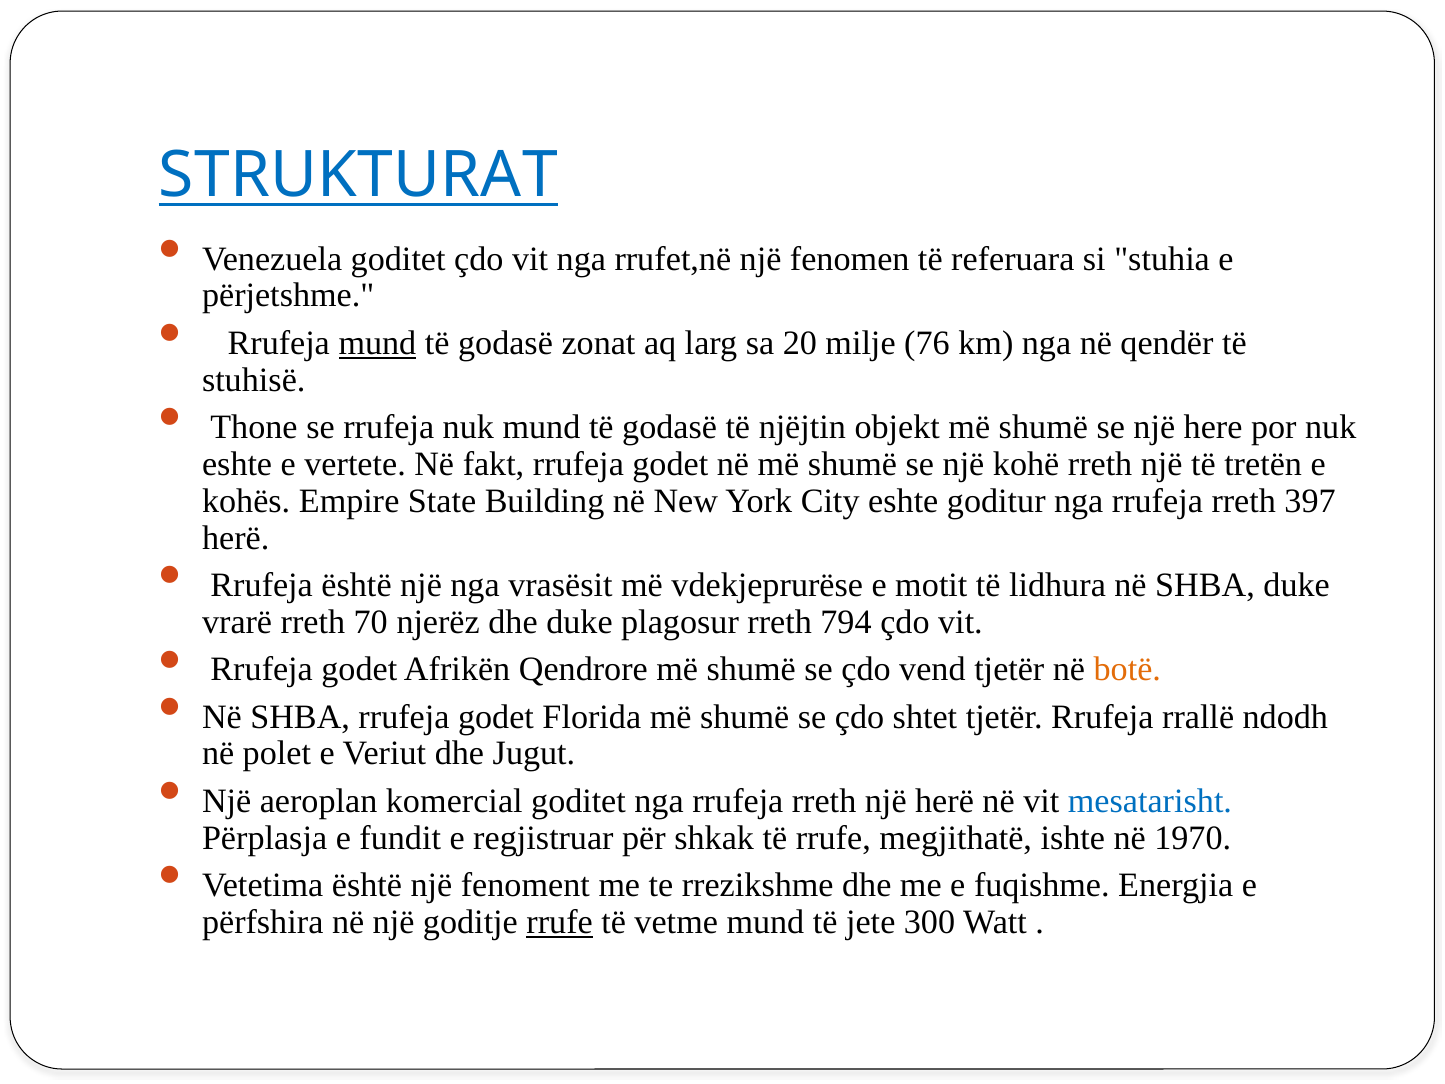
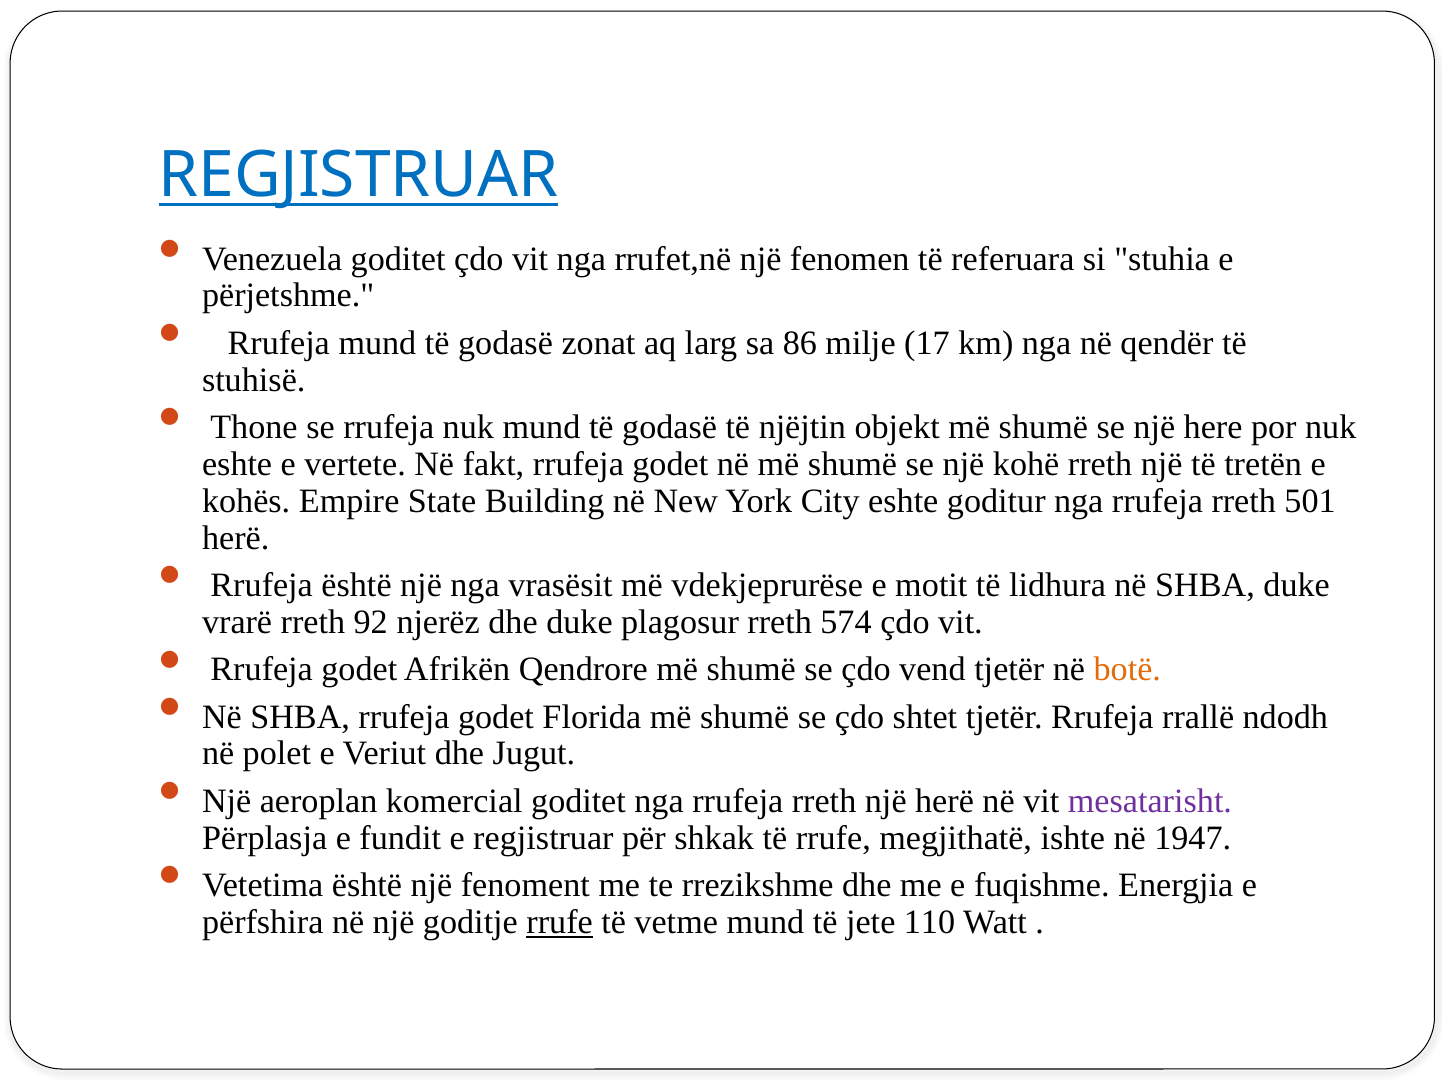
STRUKTURAT: STRUKTURAT -> REGJISTRUAR (358, 175)
mund underline: present -> none (377, 343)
20: 20 -> 86 (800, 343)
76: 76 -> 17 (927, 343)
397: 397 -> 501 (1310, 501)
70: 70 -> 92 (371, 622)
794: 794 -> 574 (846, 622)
mesatarisht colour: blue -> purple (1150, 801)
1970: 1970 -> 1947 (1193, 838)
300: 300 -> 110 (930, 922)
